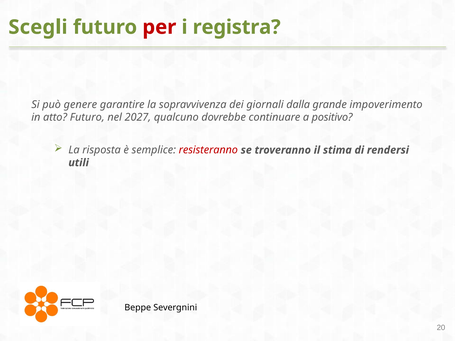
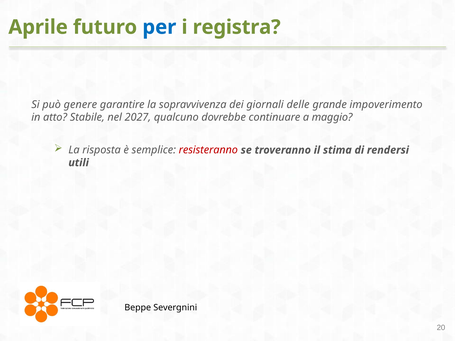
Scegli: Scegli -> Aprile (38, 27)
per colour: red -> blue (159, 27)
dalla: dalla -> delle (298, 105)
atto Futuro: Futuro -> Stabile (87, 117)
positivo: positivo -> maggio (332, 117)
